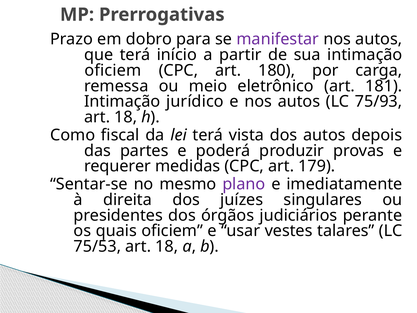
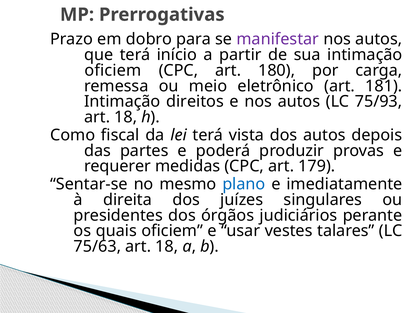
jurídico: jurídico -> direitos (195, 101)
plano colour: purple -> blue (244, 184)
75/53: 75/53 -> 75/63 (97, 246)
